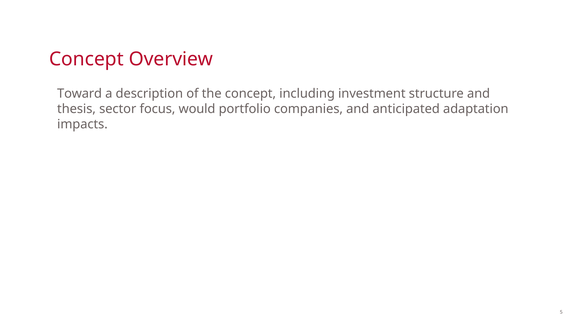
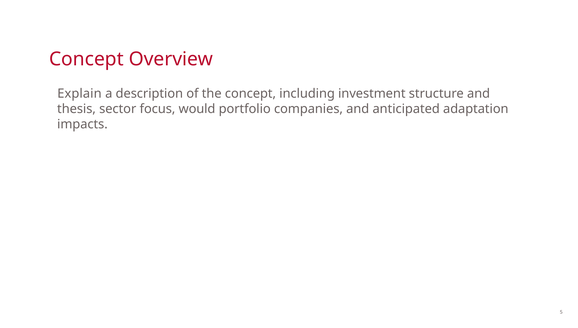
Toward: Toward -> Explain (79, 93)
